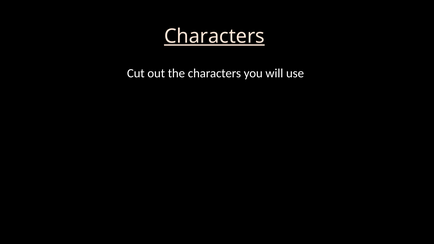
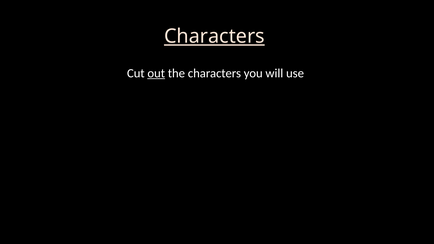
out underline: none -> present (156, 73)
